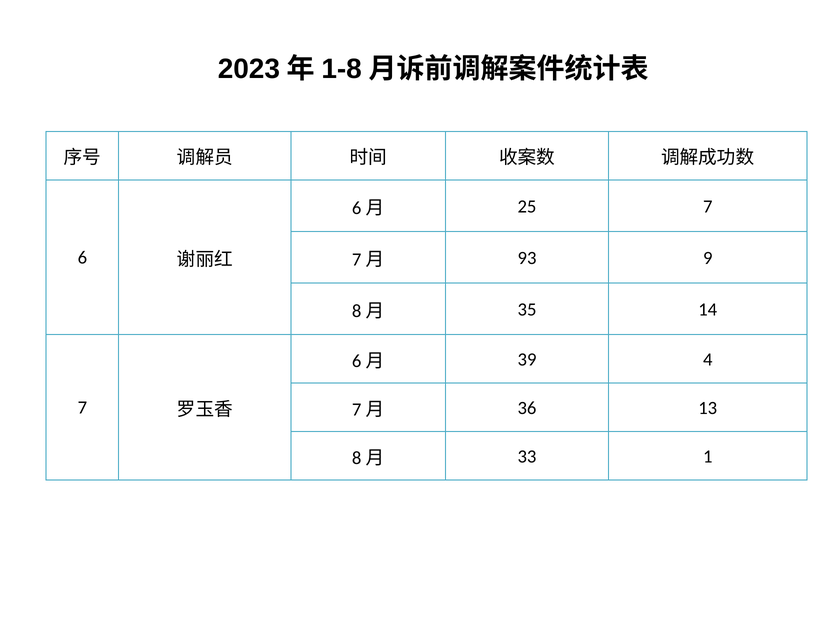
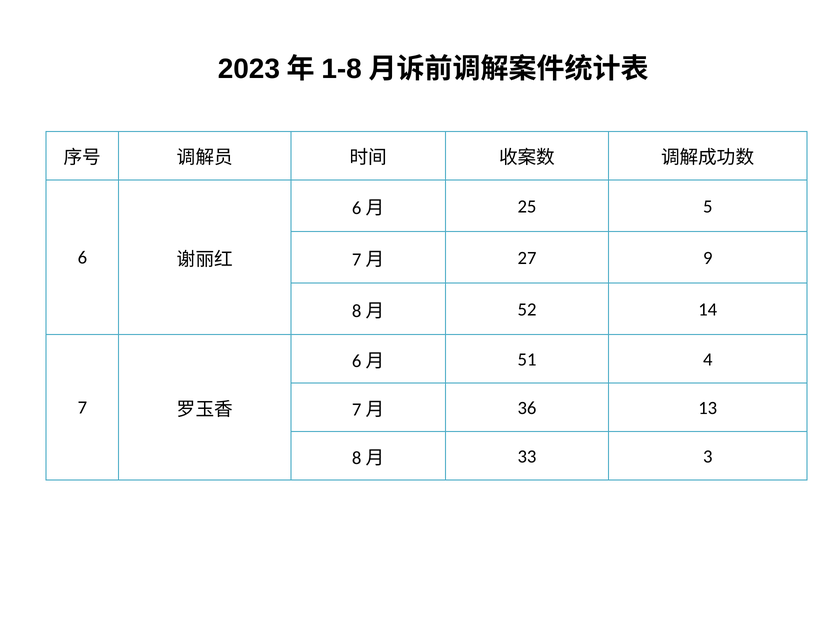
25 7: 7 -> 5 (708, 206)
93: 93 -> 27 (527, 258)
35: 35 -> 52 (527, 309)
39: 39 -> 51 (527, 359)
1: 1 -> 3 (708, 456)
